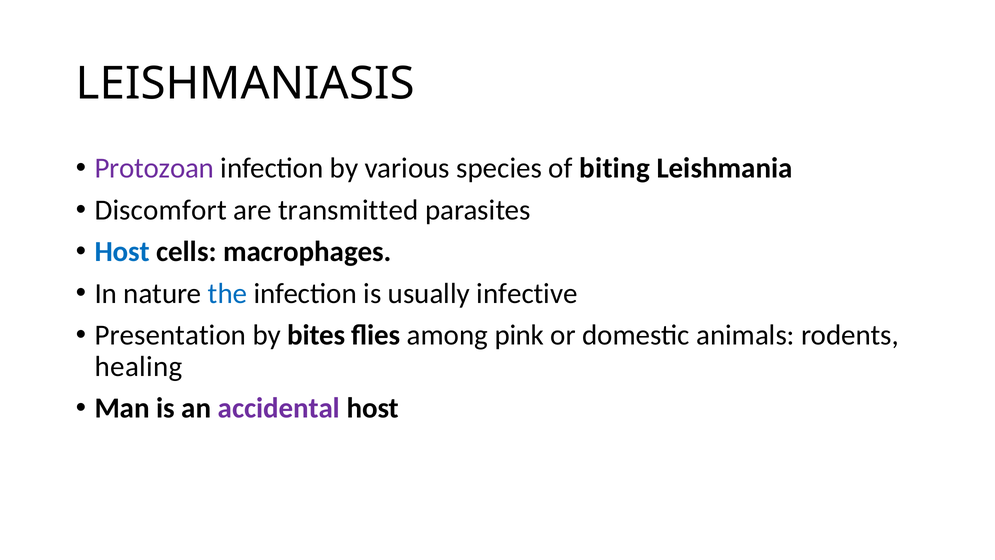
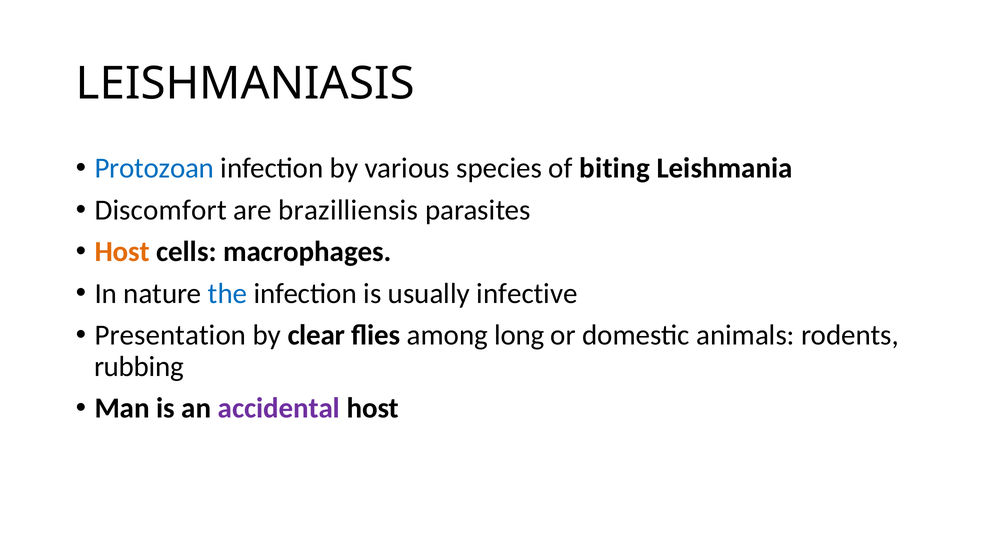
Protozoan colour: purple -> blue (154, 168)
transmitted: transmitted -> brazilliensis (348, 210)
Host colour: blue -> orange (122, 252)
bites: bites -> clear (316, 335)
pink: pink -> long (519, 335)
healing: healing -> rubbing (139, 366)
